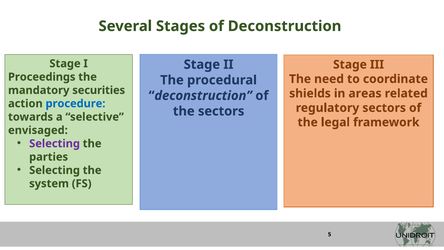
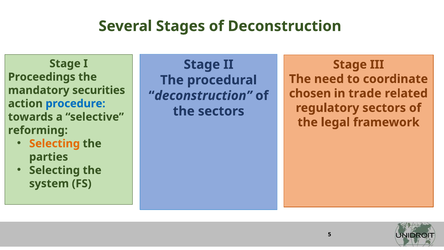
shields: shields -> chosen (310, 93)
areas: areas -> trade (365, 93)
envisaged: envisaged -> reforming (38, 130)
Selecting colour: purple -> orange (55, 143)
